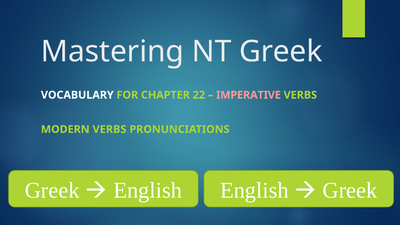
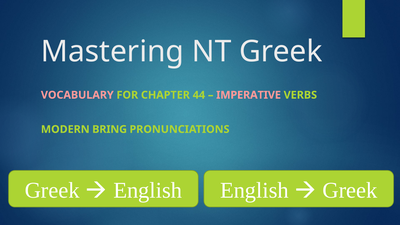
VOCABULARY colour: white -> pink (77, 95)
22: 22 -> 44 (199, 95)
MODERN VERBS: VERBS -> BRING (110, 129)
